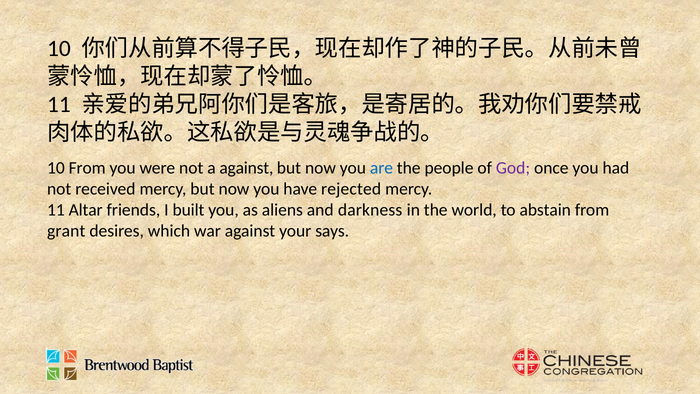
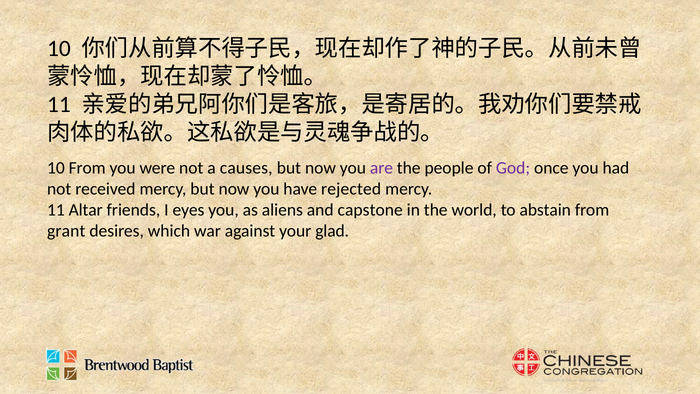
a against: against -> causes (246, 168)
are colour: blue -> purple (381, 168)
built: built -> eyes (188, 210)
darkness: darkness -> capstone (370, 210)
says: says -> glad (332, 231)
